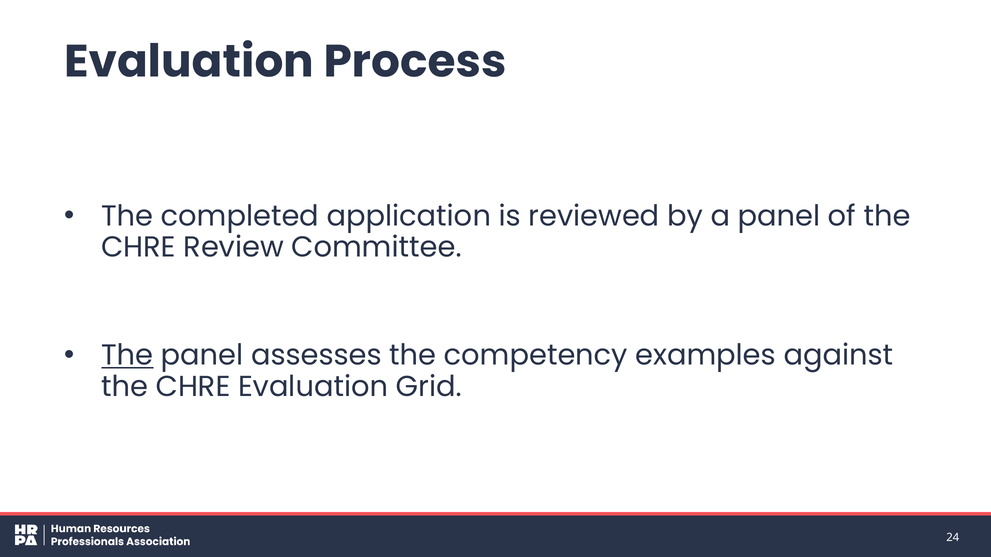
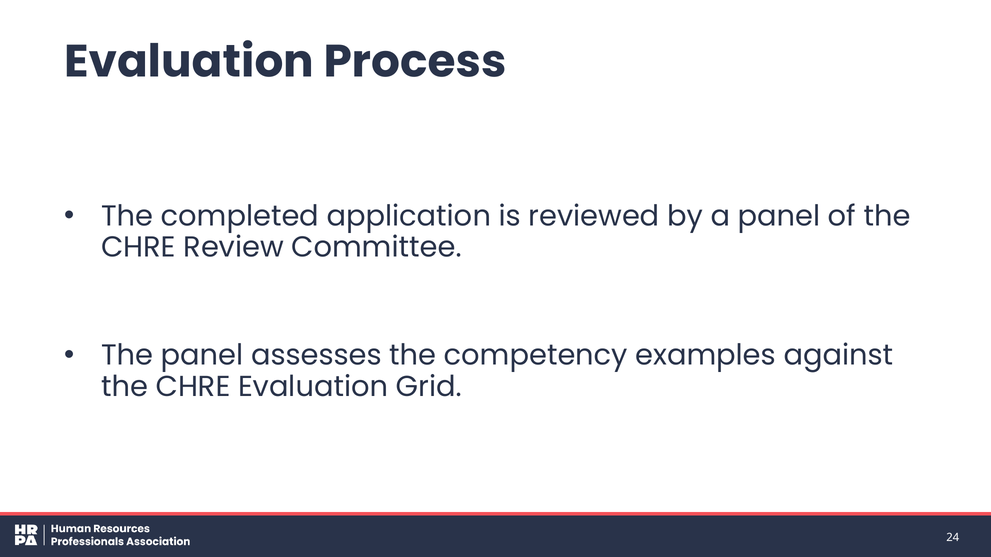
The underline: present -> none (127, 356)
